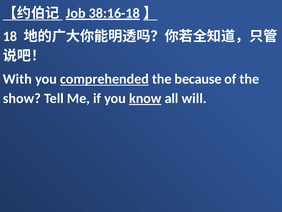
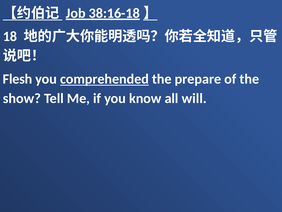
With: With -> Flesh (18, 79)
because: because -> prepare (198, 79)
know underline: present -> none (145, 98)
